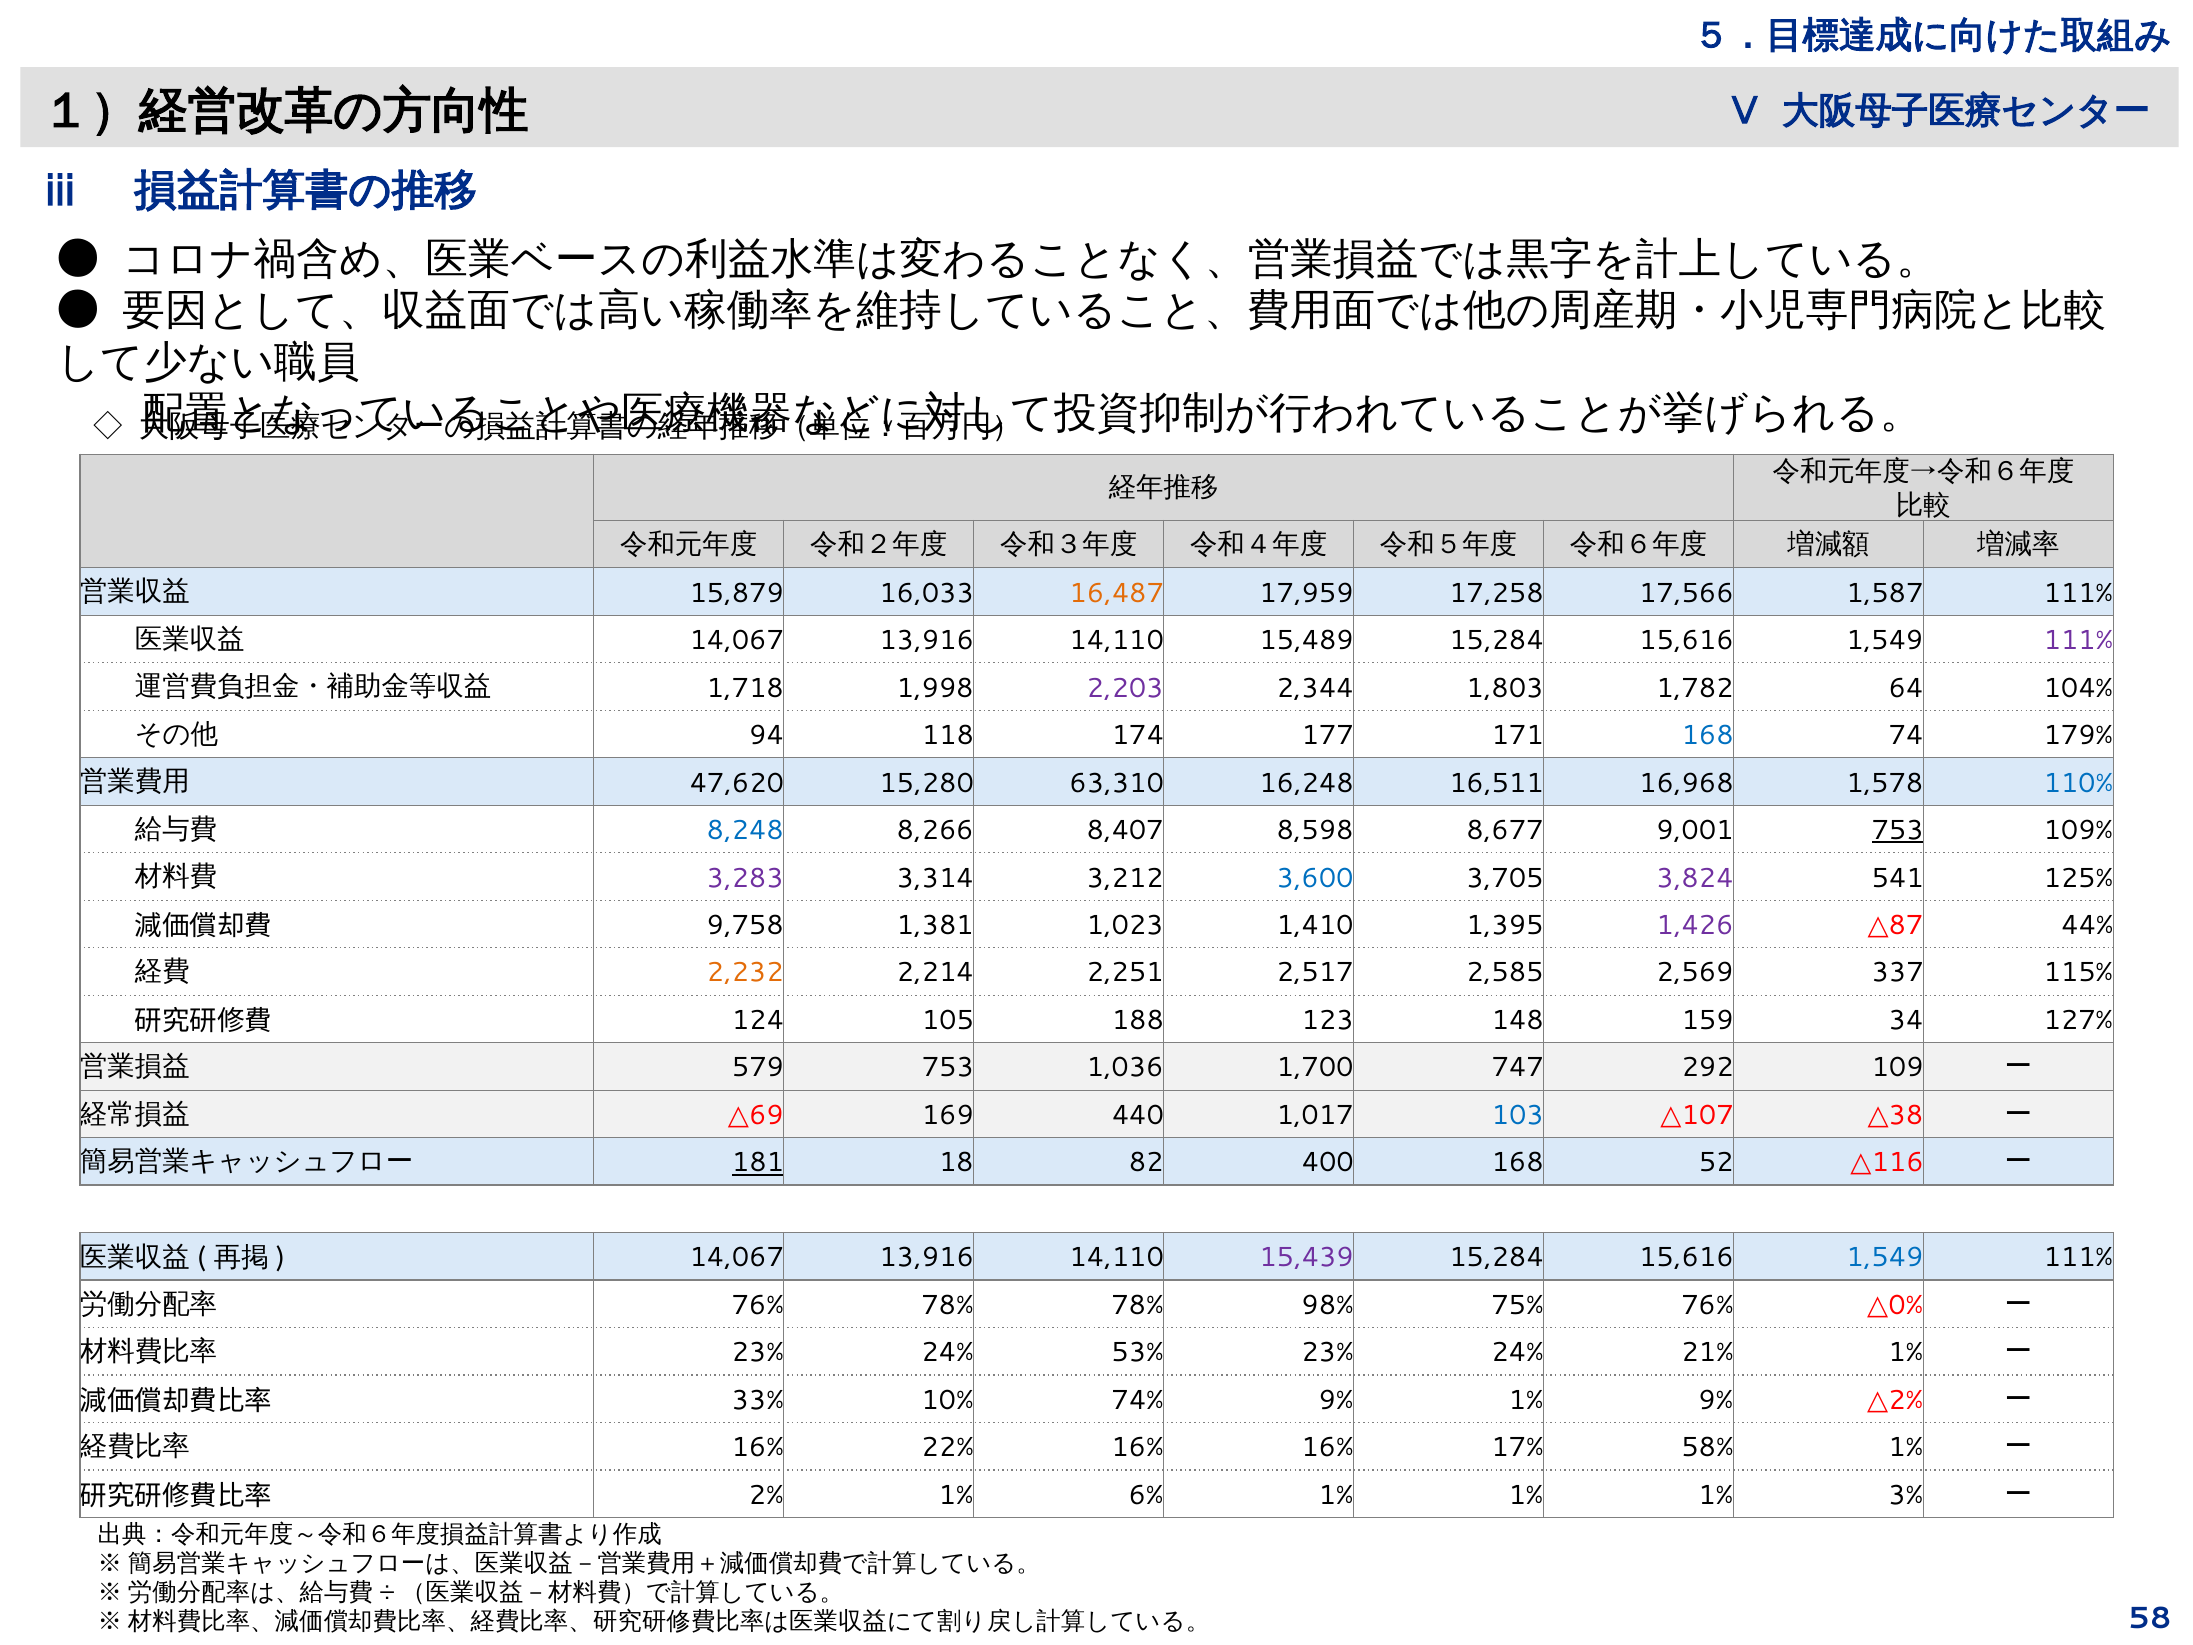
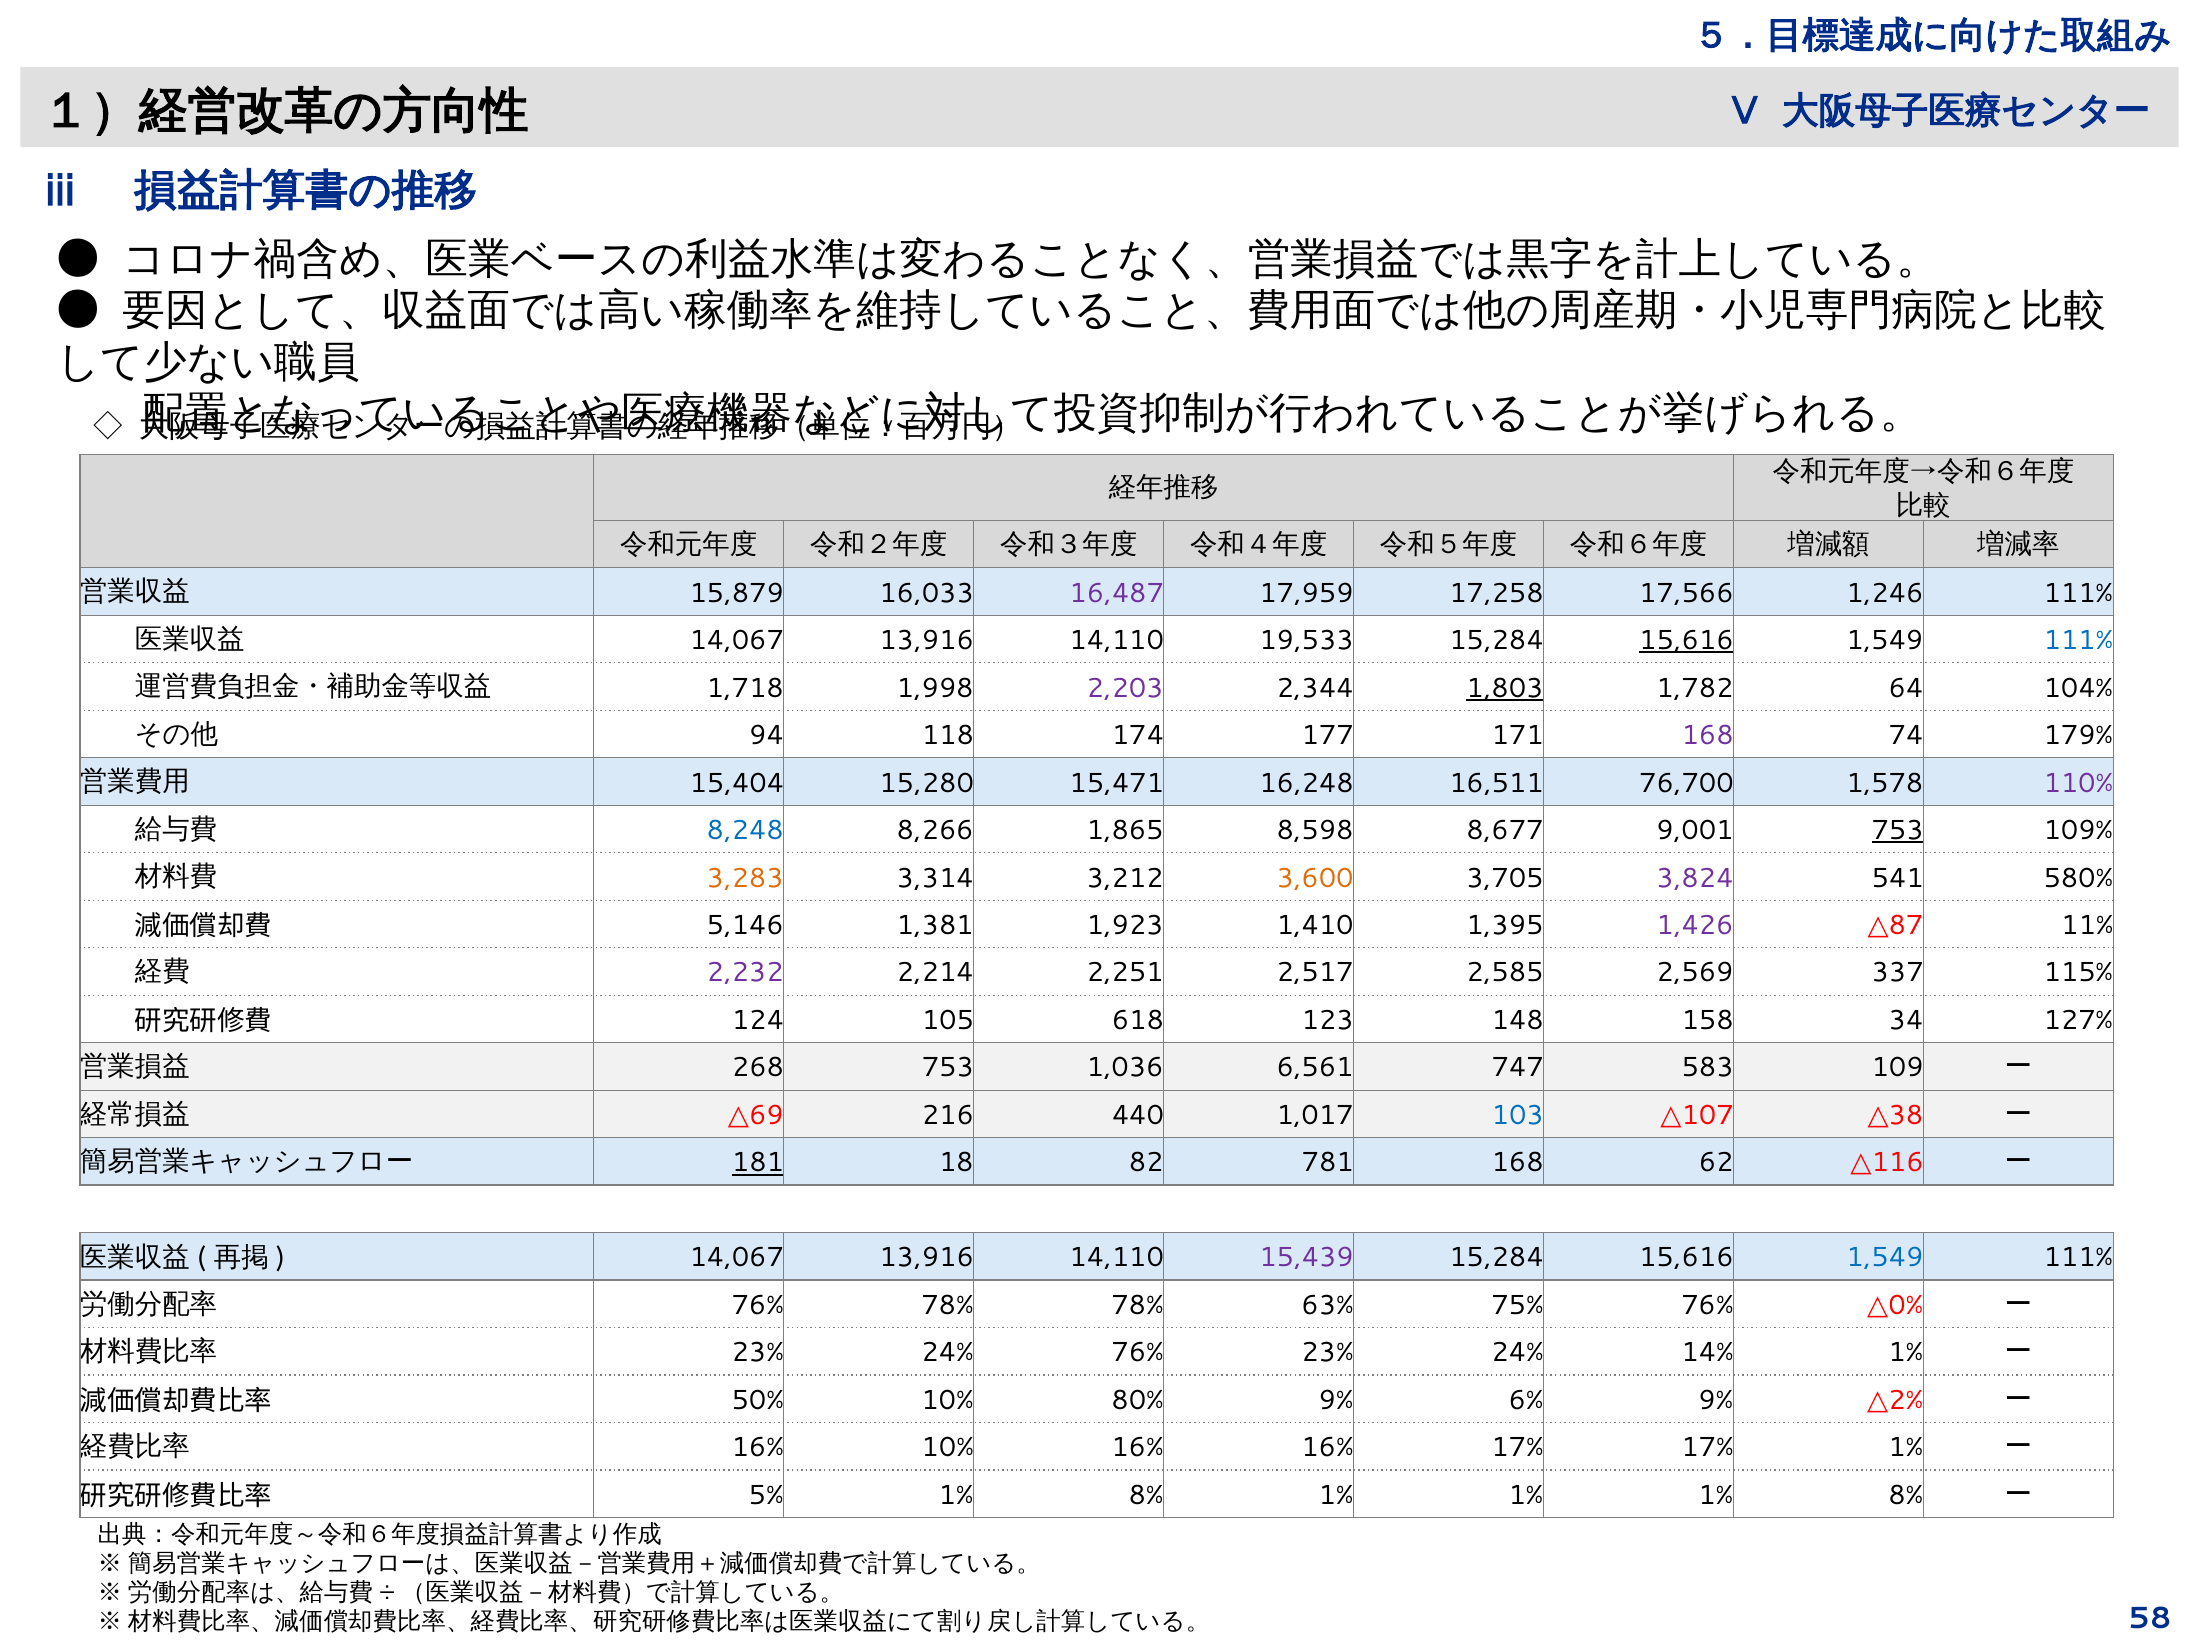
16,487 colour: orange -> purple (1117, 593)
1,587: 1,587 -> 1,246 (1885, 593)
15,489: 15,489 -> 19,533 (1307, 640)
15,616 underline: none -> present (1687, 640)
111% colour: purple -> blue (2078, 640)
1,803 underline: none -> present (1505, 688)
168 colour: blue -> purple (1708, 735)
47,620: 47,620 -> 15,404 (737, 783)
63,310: 63,310 -> 15,471 (1117, 783)
16,968: 16,968 -> 76,700 (1687, 783)
110% colour: blue -> purple (2078, 783)
8,407: 8,407 -> 1,865 (1125, 830)
3,283 colour: purple -> orange (745, 878)
3,600 colour: blue -> orange (1315, 878)
125%: 125% -> 580% (2078, 878)
9,758: 9,758 -> 5,146 (745, 925)
1,023: 1,023 -> 1,923 (1125, 925)
44%: 44% -> 11% (2087, 925)
2,232 colour: orange -> purple (745, 973)
188: 188 -> 618 (1138, 1020)
159: 159 -> 158 (1708, 1020)
579: 579 -> 268 (758, 1068)
1,700: 1,700 -> 6,561 (1315, 1068)
292: 292 -> 583 (1708, 1068)
169: 169 -> 216 (948, 1115)
400: 400 -> 781 (1328, 1163)
52: 52 -> 62 (1716, 1163)
98%: 98% -> 63% (1328, 1305)
24% 53%: 53% -> 76% (1138, 1353)
21%: 21% -> 14% (1708, 1353)
33%: 33% -> 50% (758, 1400)
74%: 74% -> 80% (1138, 1400)
9% 1%: 1% -> 6% (1526, 1400)
16% 22%: 22% -> 10% (948, 1448)
17% 58%: 58% -> 17% (1708, 1448)
2%: 2% -> 5% (766, 1495)
6%: 6% -> 8% (1146, 1495)
1% 1% 3%: 3% -> 8% (1906, 1495)
